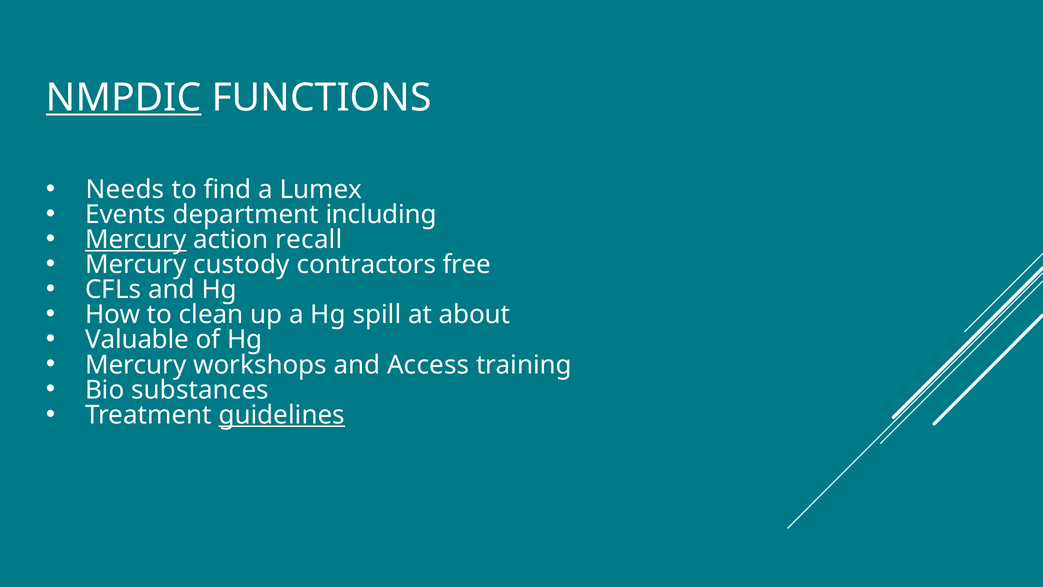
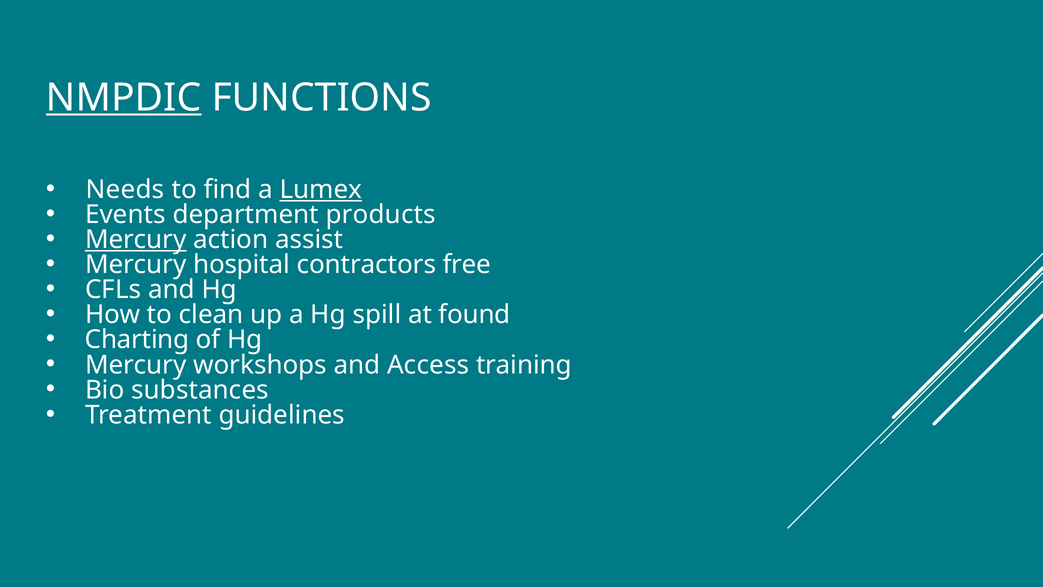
Lumex underline: none -> present (321, 189)
including: including -> products (381, 214)
recall: recall -> assist (309, 239)
custody: custody -> hospital (242, 265)
about: about -> found (474, 315)
Valuable: Valuable -> Charting (137, 340)
guidelines underline: present -> none (282, 415)
